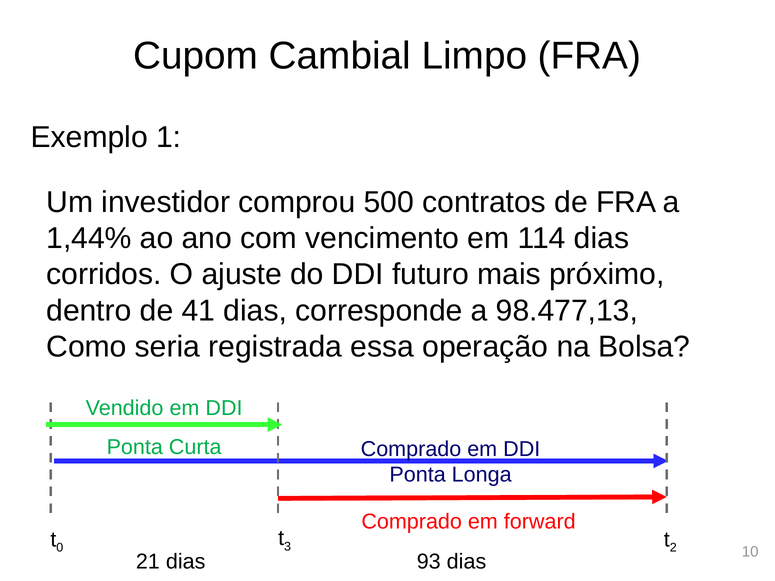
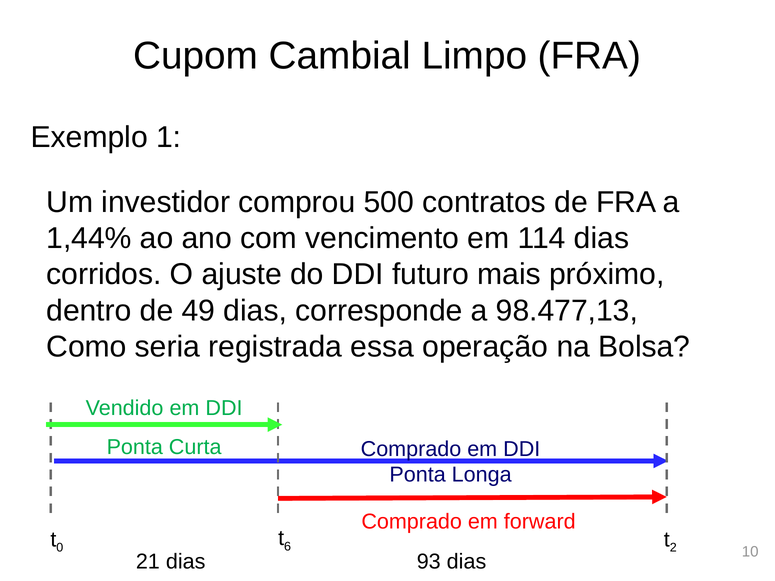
41: 41 -> 49 (198, 311)
3: 3 -> 6 (288, 547)
